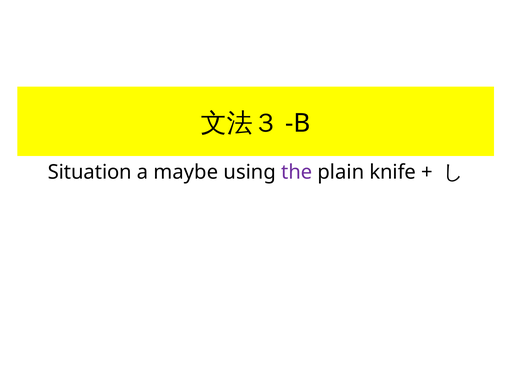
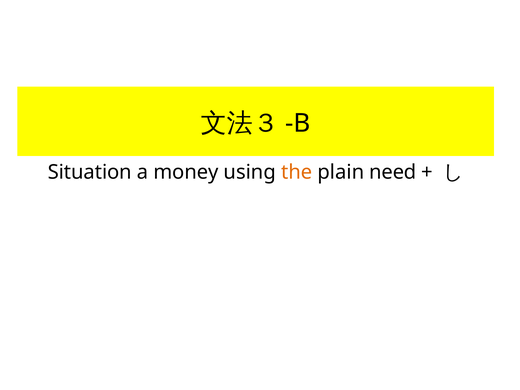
maybe: maybe -> money (186, 172)
the colour: purple -> orange (297, 172)
knife: knife -> need (393, 172)
